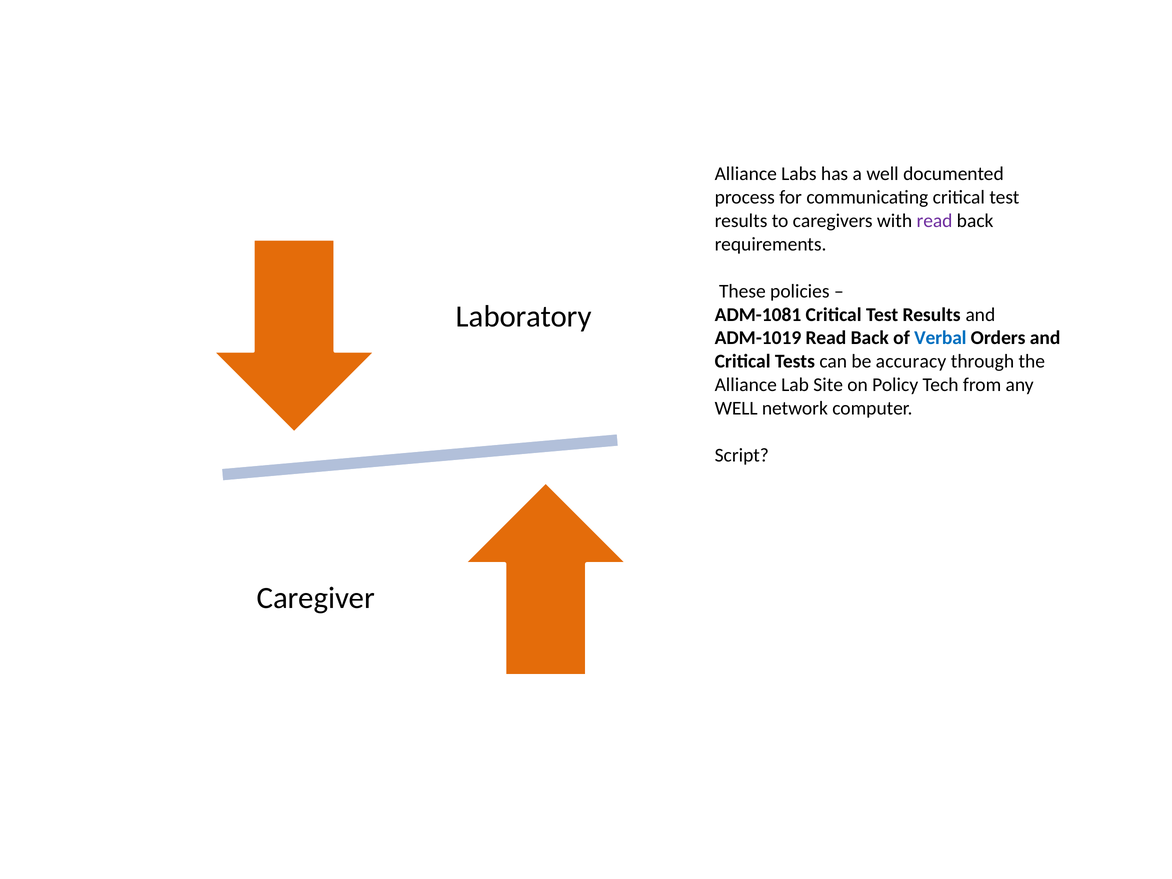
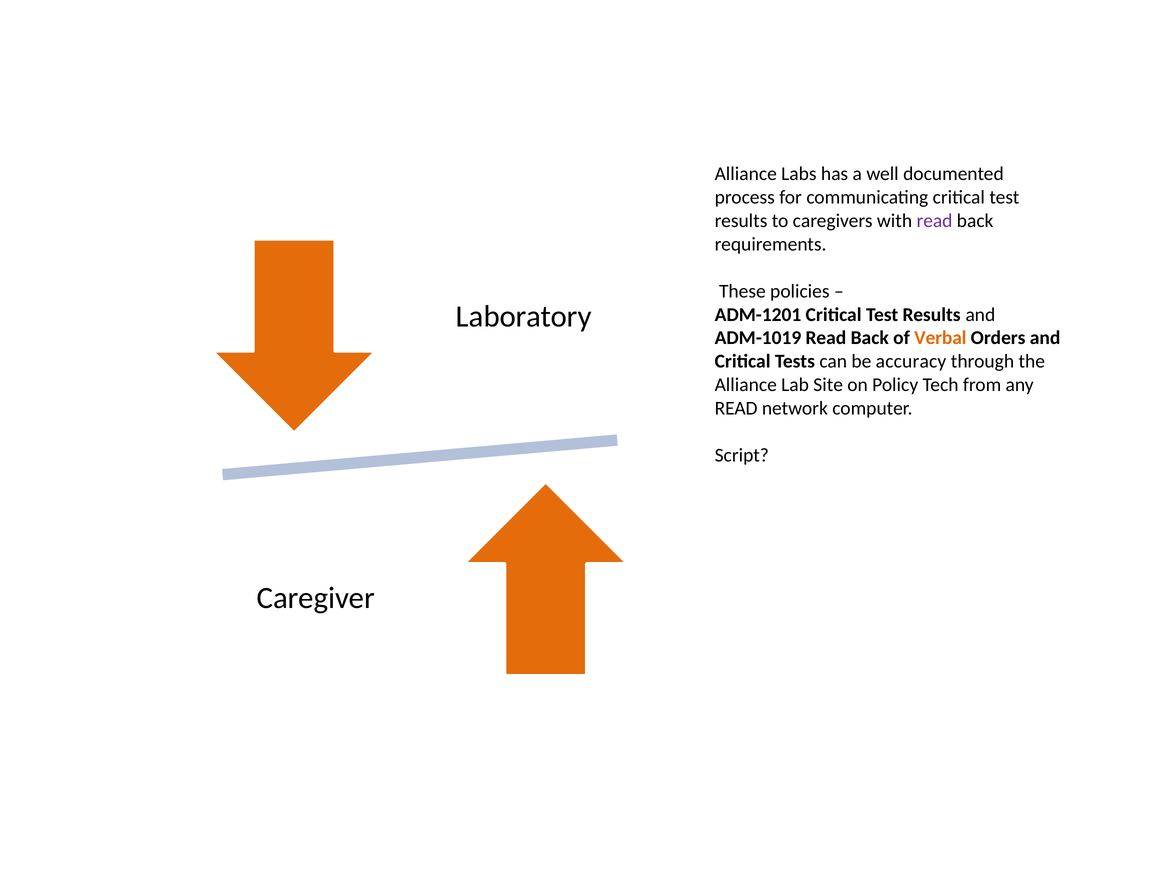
ADM-1081: ADM-1081 -> ADM-1201 (758, 315)
Verbal colour: blue -> orange (940, 338)
WELL: WELL -> READ (736, 408)
